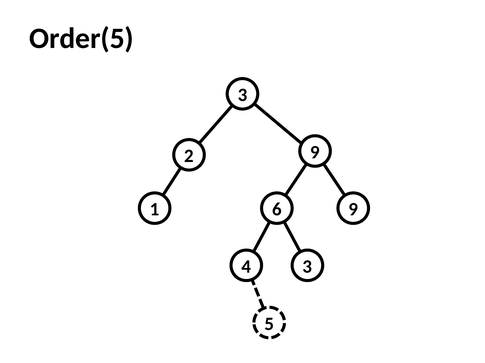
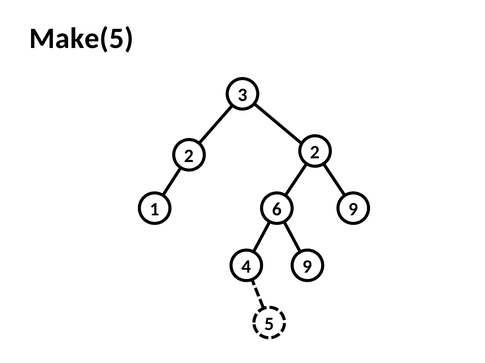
Order(5: Order(5 -> Make(5 (81, 39)
2 9: 9 -> 2 (315, 153)
4 3: 3 -> 9 (307, 267)
